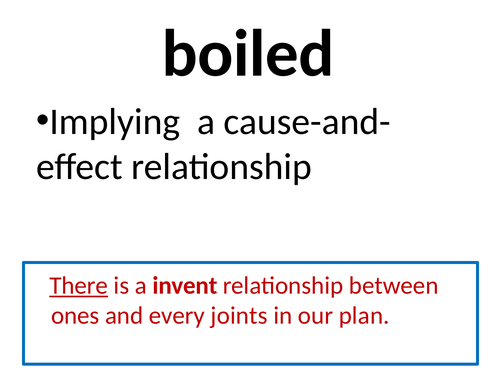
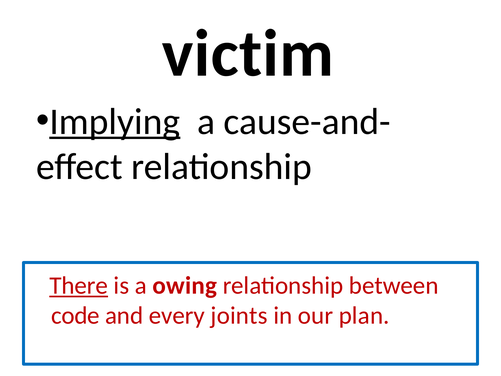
boiled: boiled -> victim (248, 54)
Implying underline: none -> present (115, 122)
invent: invent -> owing (185, 285)
ones: ones -> code (75, 316)
